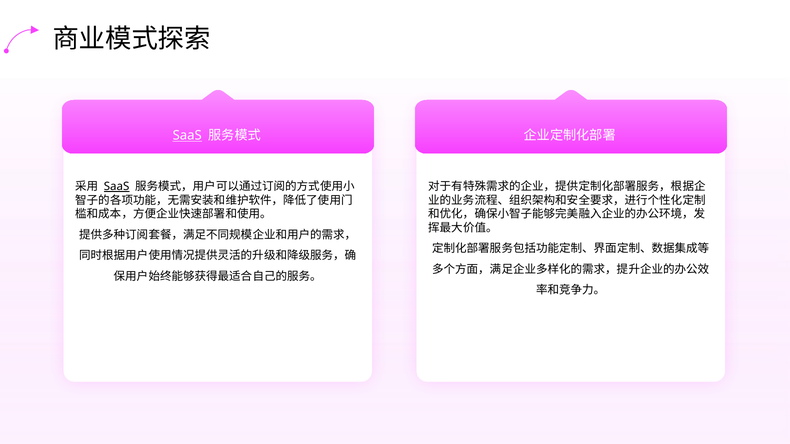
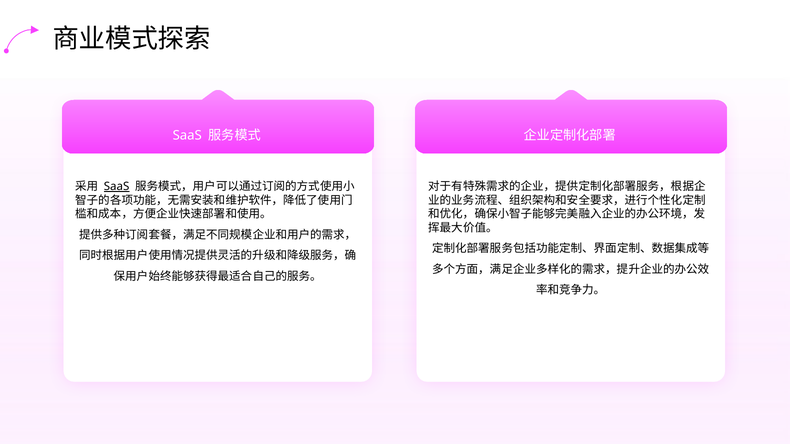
SaaS underline: present -> none (187, 136)
